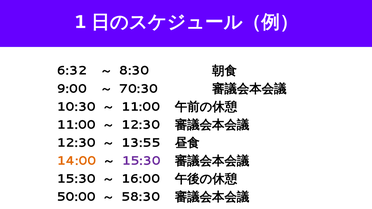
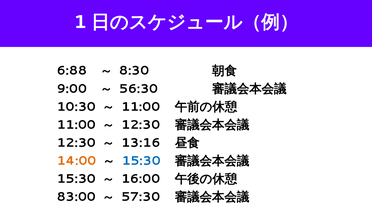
6:32: 6:32 -> 6:88 (72, 71)
70:30: 70:30 -> 56:30 (139, 89)
13:55: 13:55 -> 13:16 (141, 143)
15:30 colour: purple -> blue (141, 161)
50:00: 50:00 -> 83:00 (76, 197)
58:30: 58:30 -> 57:30 (141, 197)
